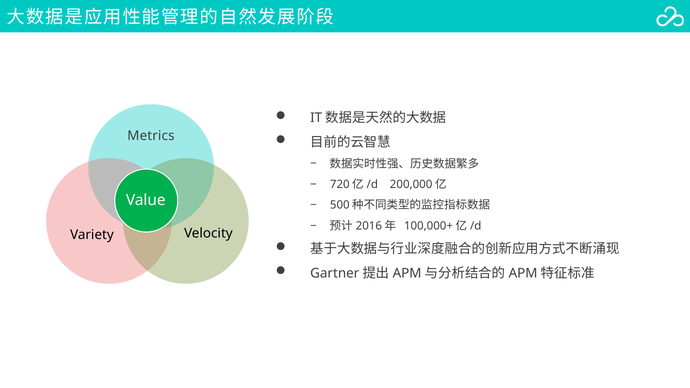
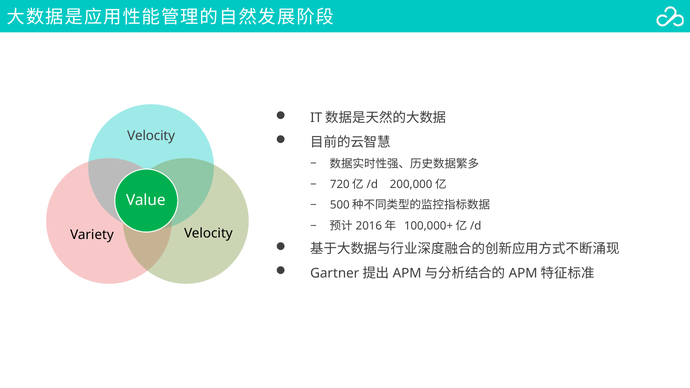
Metrics: Metrics -> Velocity (151, 136)
